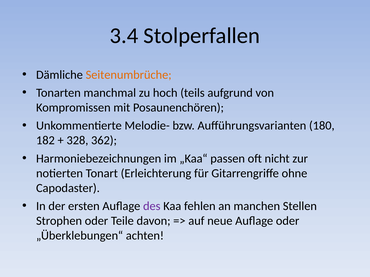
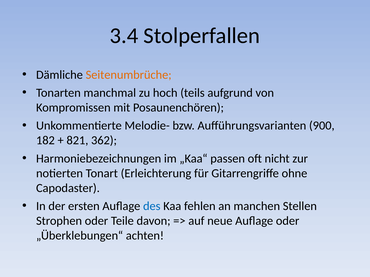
180: 180 -> 900 (322, 126)
328: 328 -> 821 (77, 141)
des colour: purple -> blue (152, 206)
